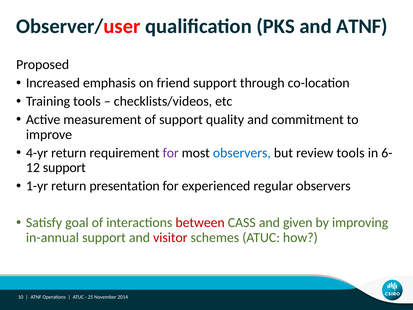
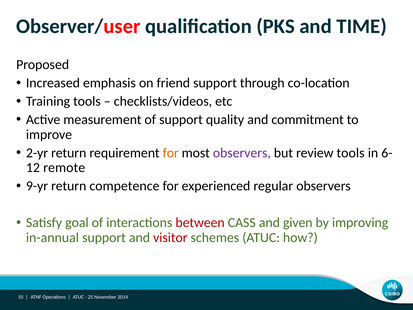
and ATNF: ATNF -> TIME (362, 26)
4-yr: 4-yr -> 2-yr (37, 153)
for colour: purple -> orange (171, 153)
observers colour: blue -> purple (242, 153)
support: support -> remote (64, 168)
1-yr: 1-yr -> 9-yr (37, 186)
presentation: presentation -> competence (124, 186)
